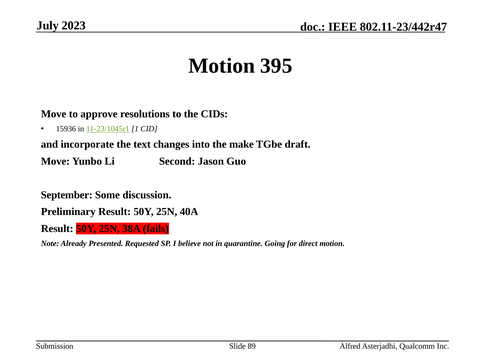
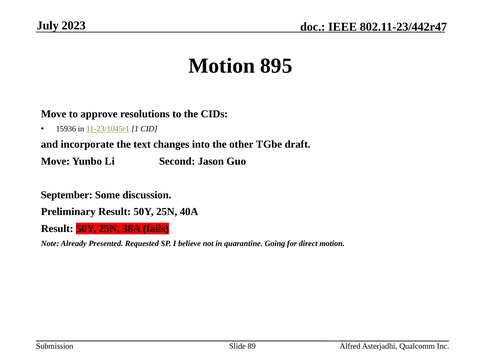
395: 395 -> 895 (276, 66)
make: make -> other (241, 144)
